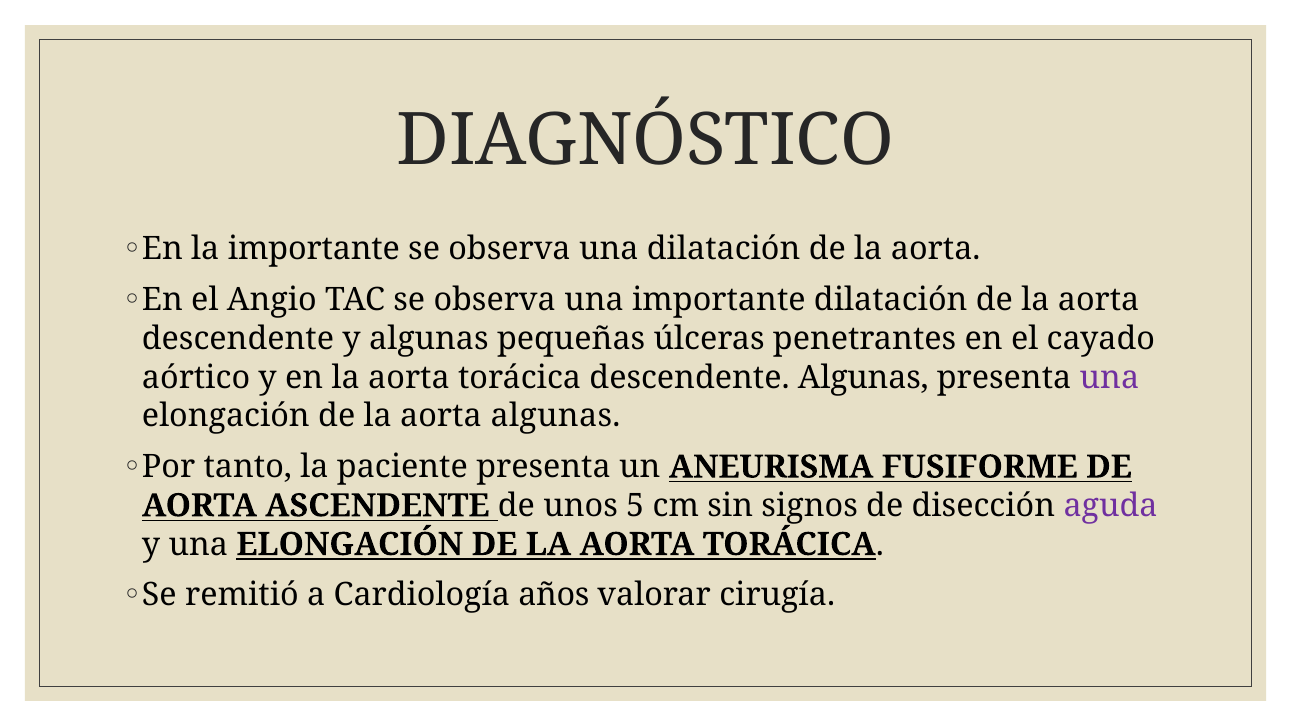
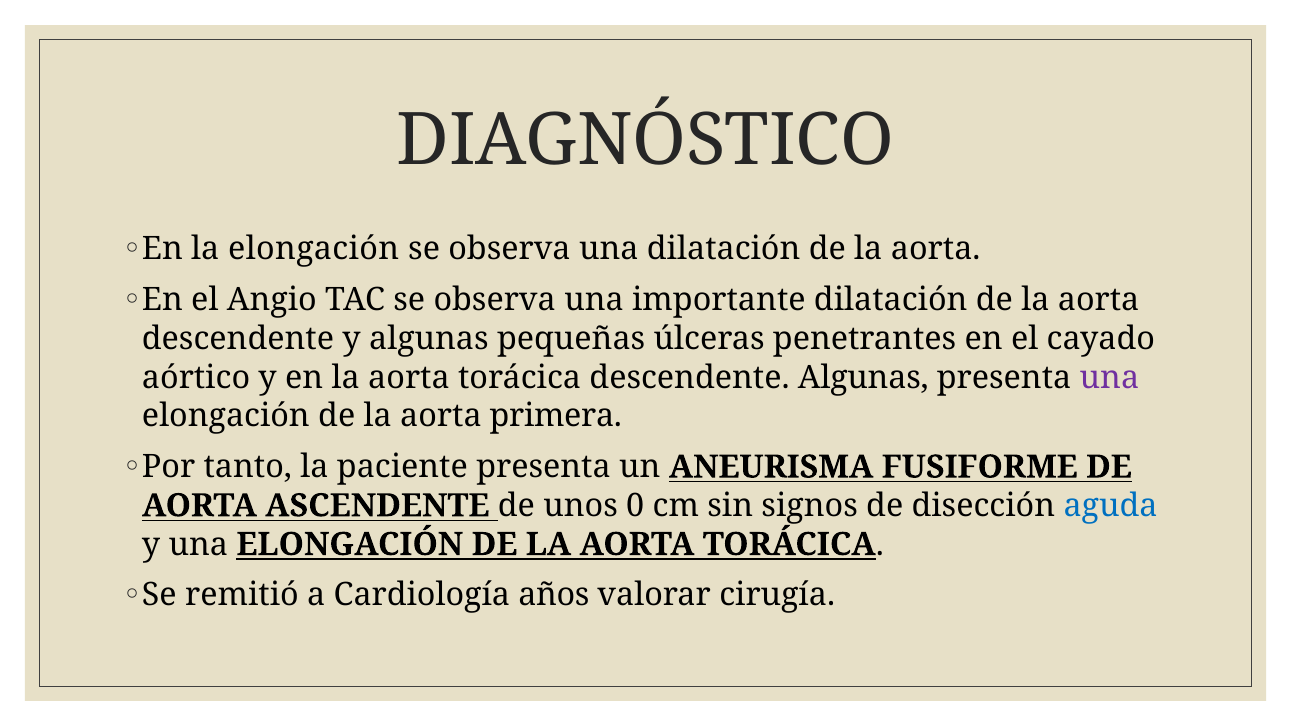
la importante: importante -> elongación (314, 249)
aorta algunas: algunas -> primera (556, 416)
5: 5 -> 0 (635, 506)
aguda colour: purple -> blue (1111, 506)
